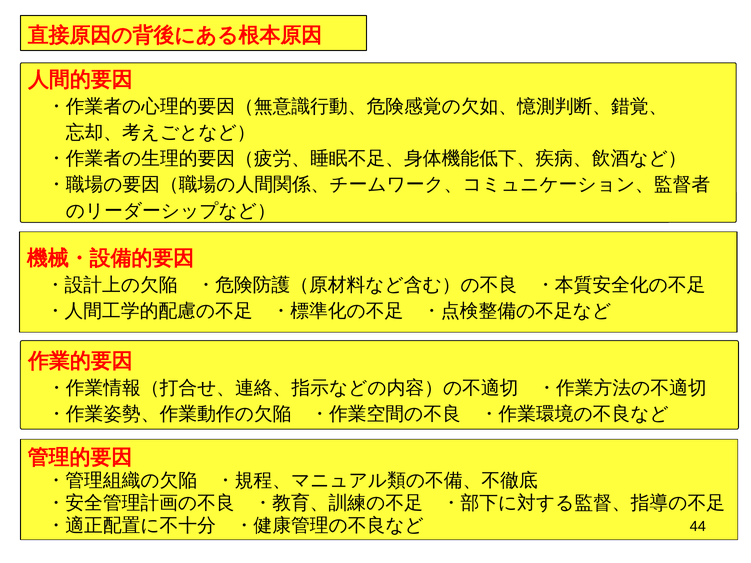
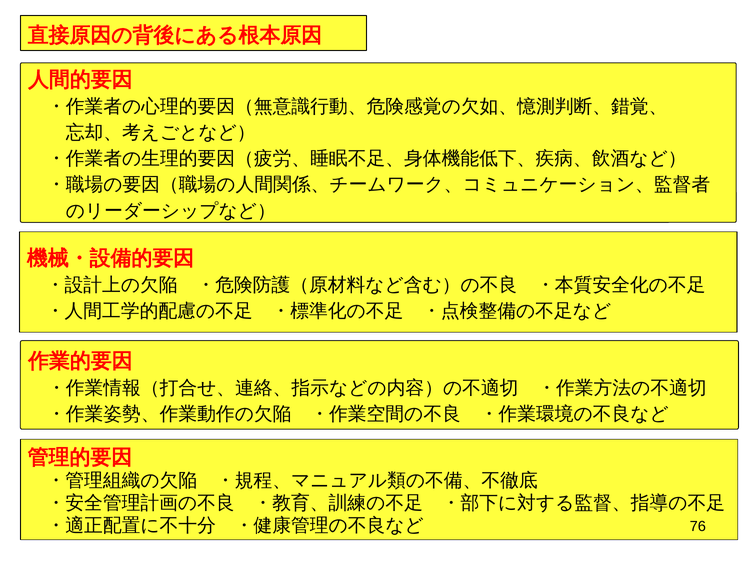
44: 44 -> 76 (698, 526)
